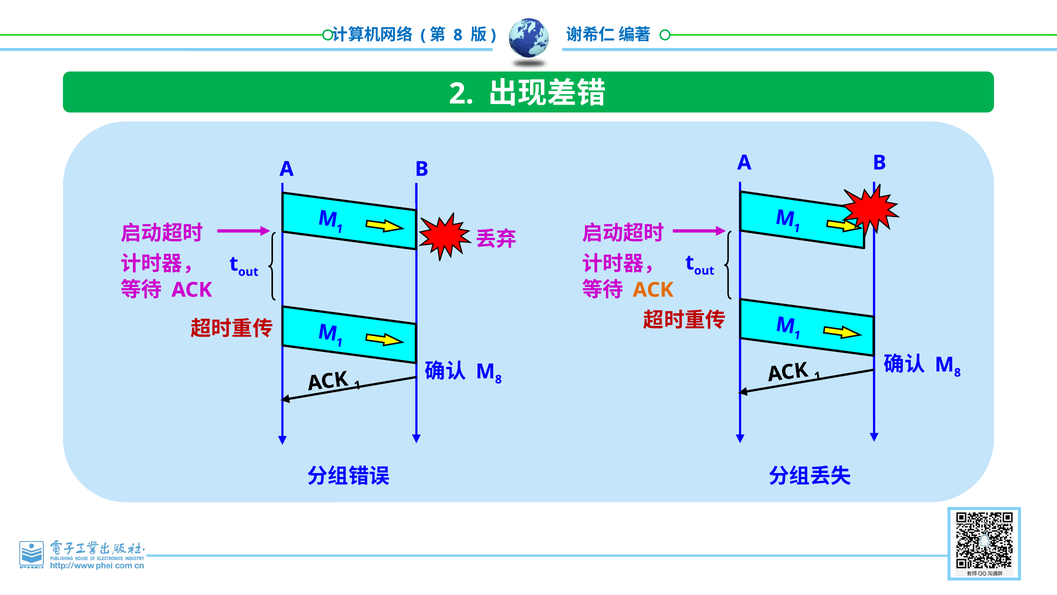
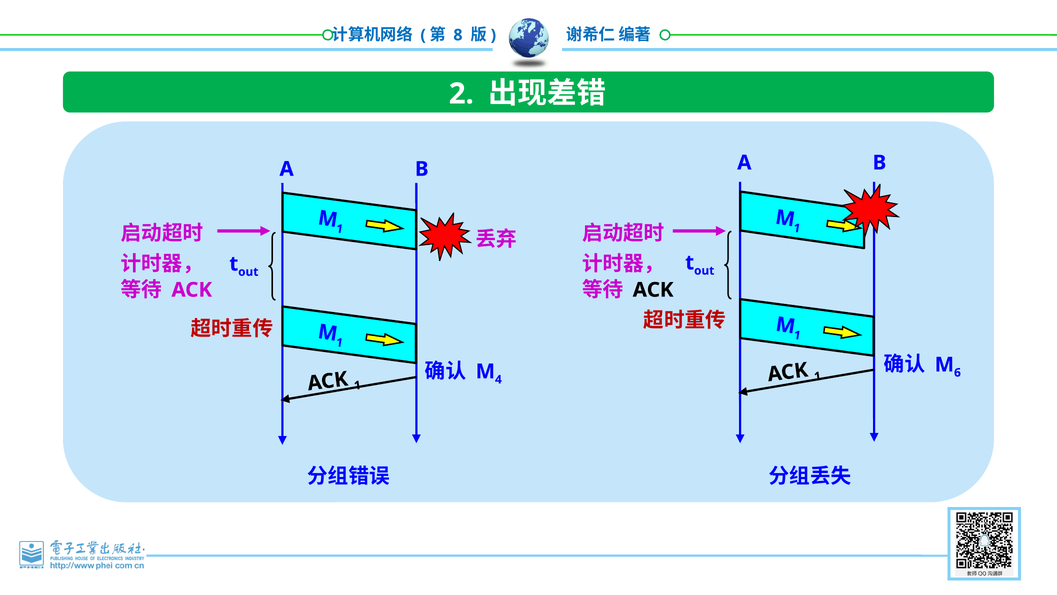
ACK colour: orange -> black (653, 290)
8: 8 -> 6 (957, 372)
8: 8 -> 4 (498, 379)
